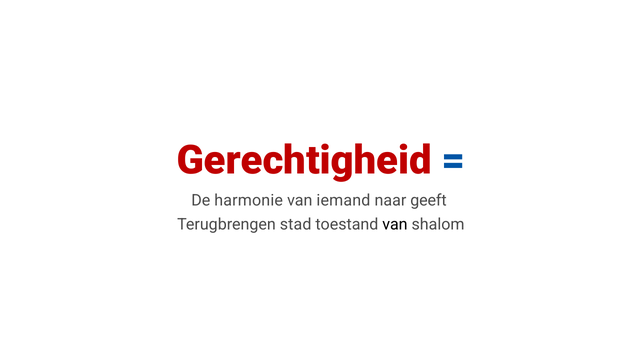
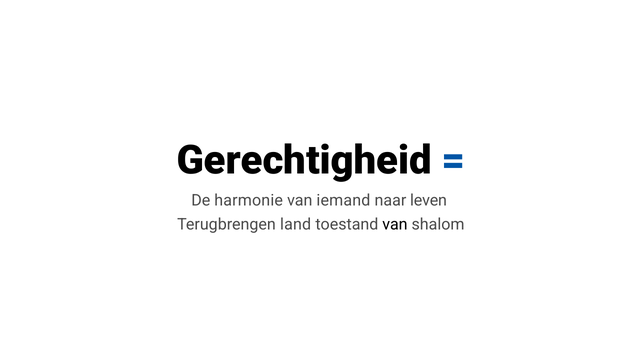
Gerechtigheid colour: red -> black (304, 160)
geeft: geeft -> leven (429, 201)
stad: stad -> land (296, 225)
